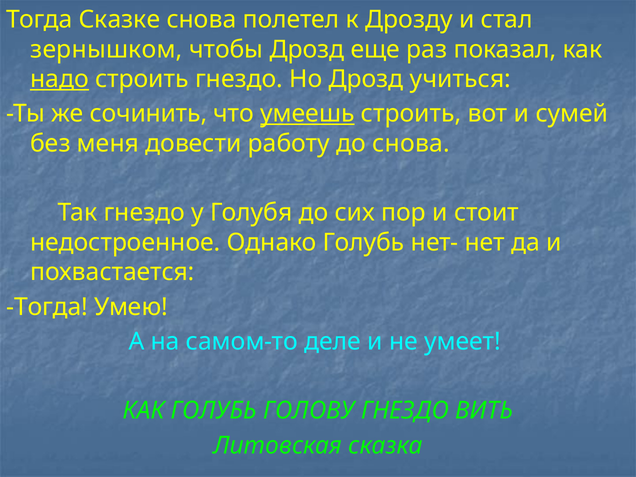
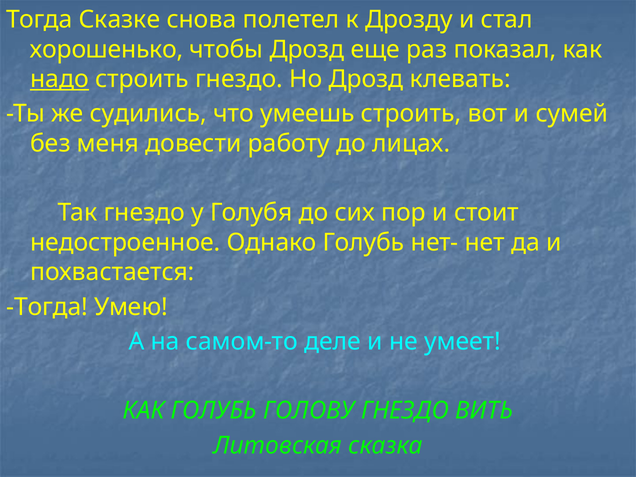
зернышком: зернышком -> хорошенько (107, 49)
учиться: учиться -> клевать (460, 79)
сочинить: сочинить -> судились (148, 114)
умеешь underline: present -> none (307, 114)
до снова: снова -> лицах (411, 143)
